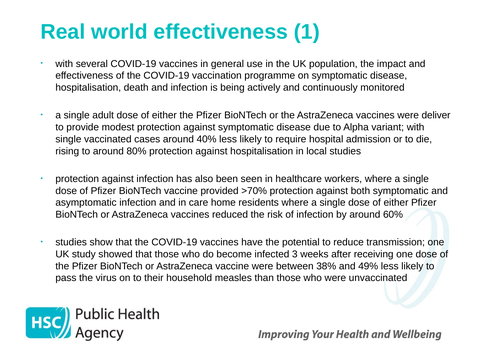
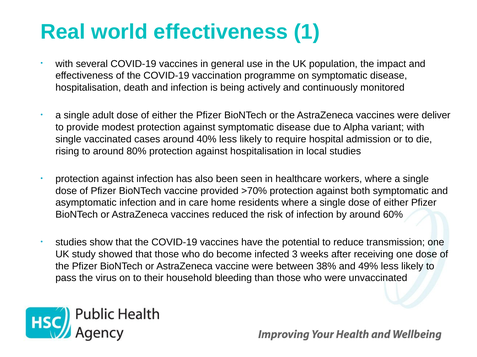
measles: measles -> bleeding (233, 279)
